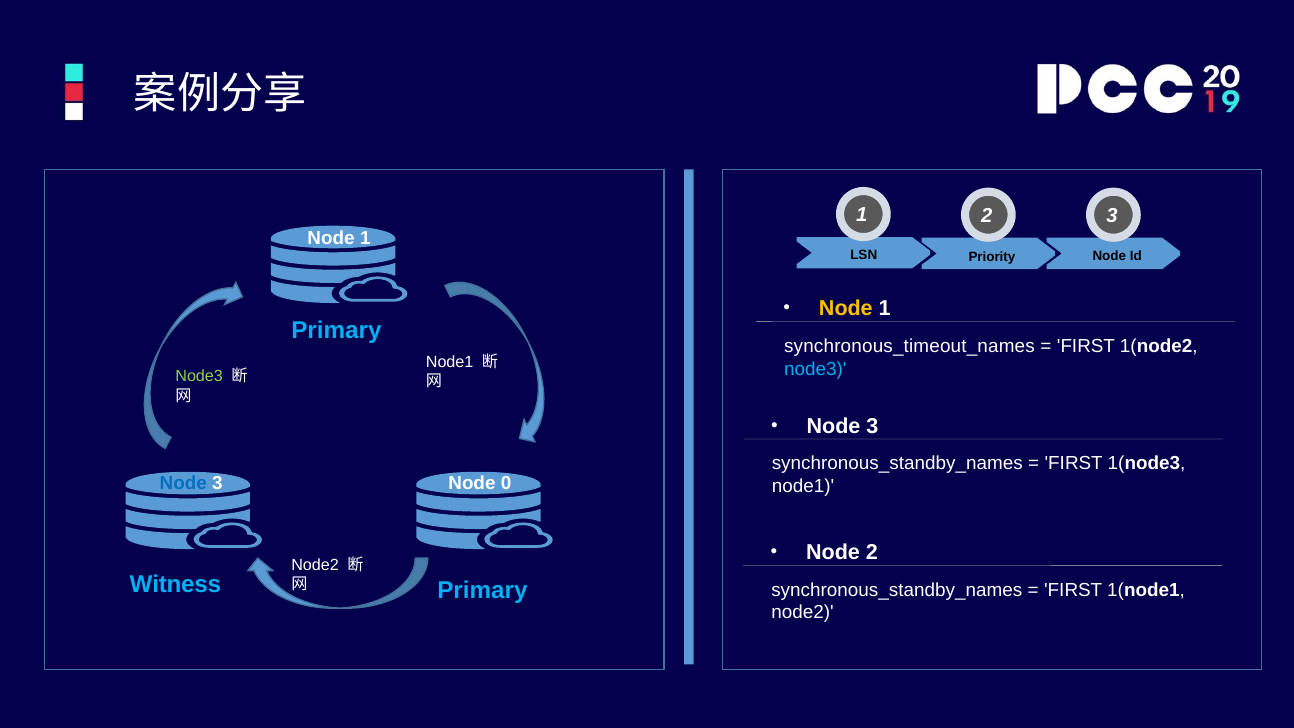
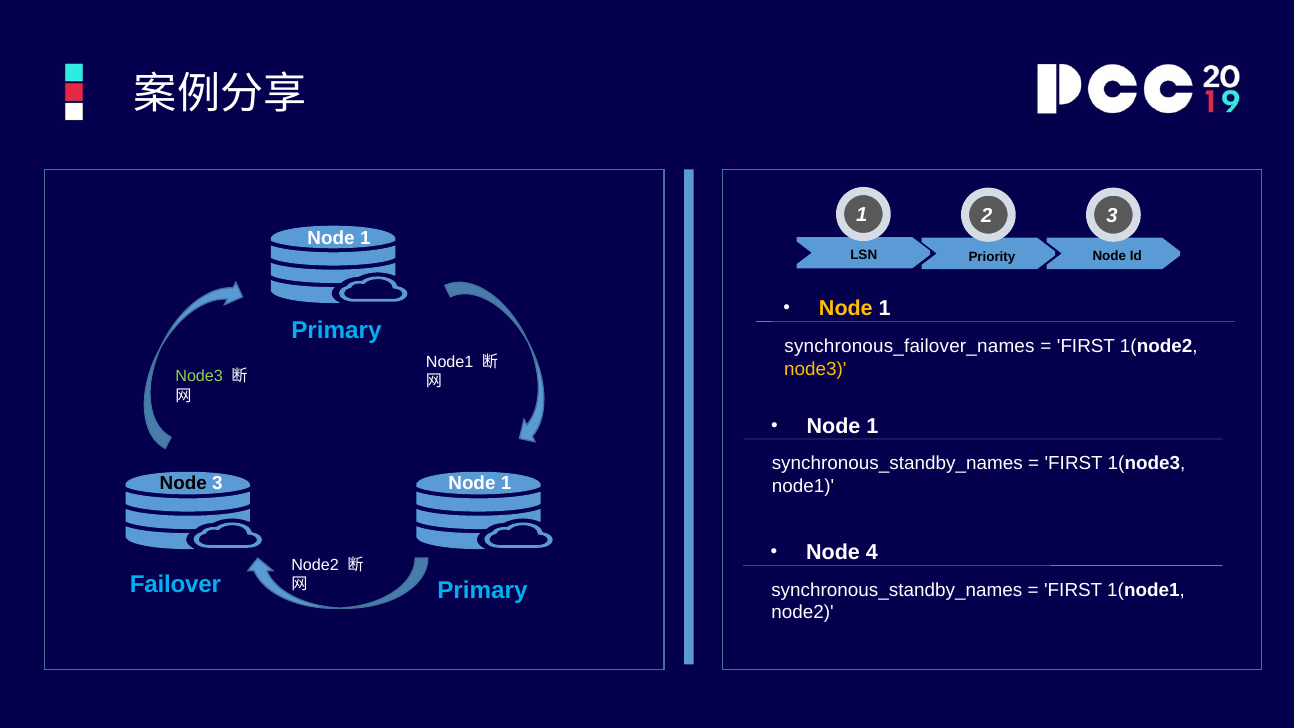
synchronous_timeout_names: synchronous_timeout_names -> synchronous_failover_names (909, 346)
node3 colour: light blue -> yellow (815, 369)
3: 3 -> 1 (872, 426)
Node colour: blue -> black (183, 483)
3 Node 0: 0 -> 1 (506, 483)
Node 2: 2 -> 4 (872, 552)
Witness: Witness -> Failover (175, 584)
